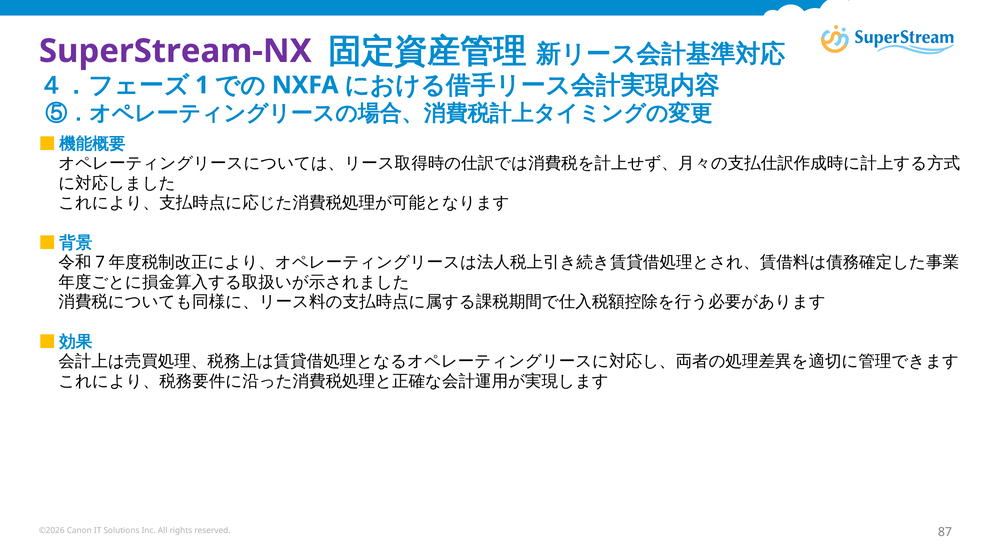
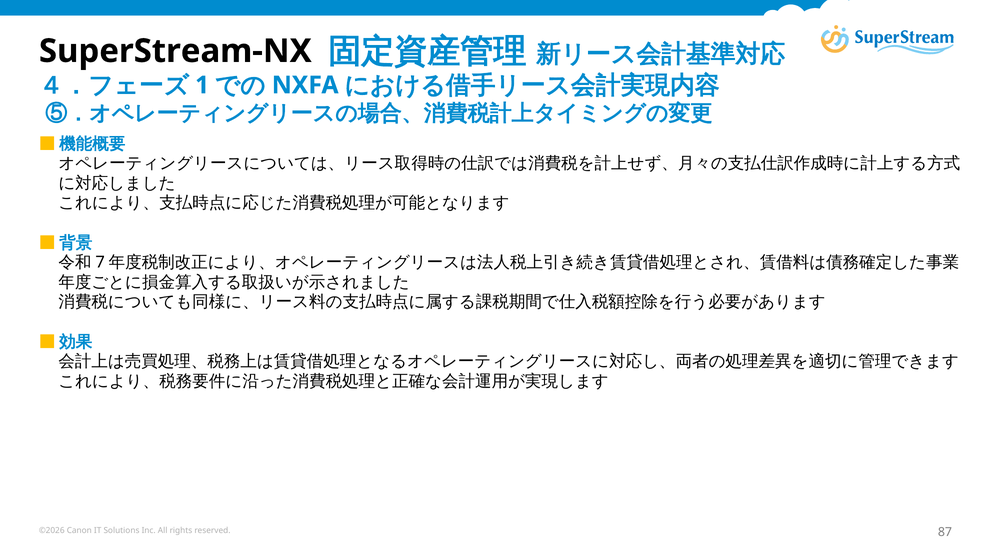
SuperStream-NX colour: purple -> black (175, 51)
